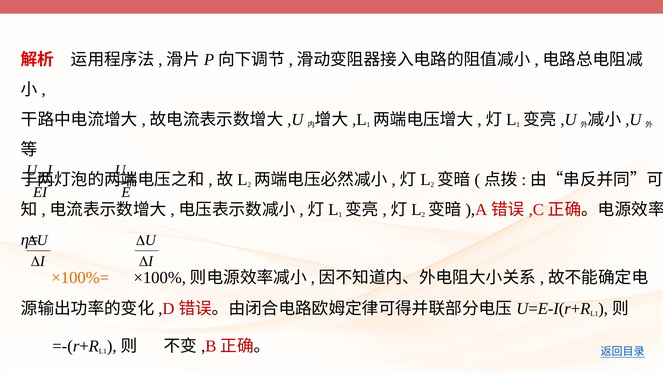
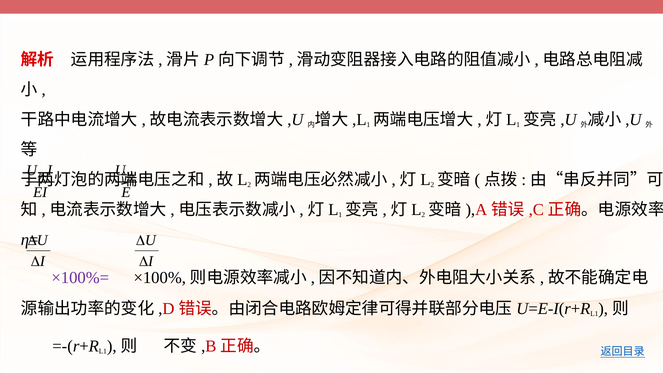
×100%= colour: orange -> purple (80, 278)
